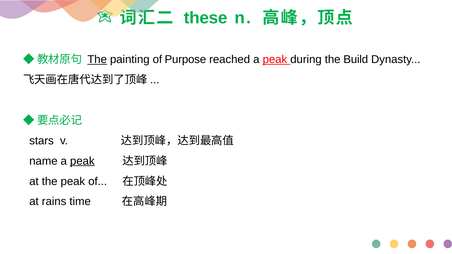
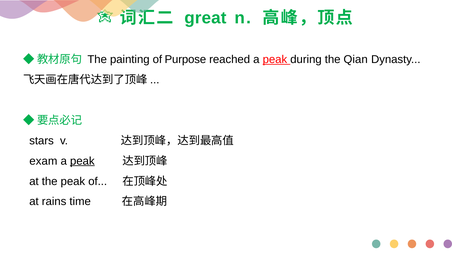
these: these -> great (205, 18)
The underline: present -> none (97, 59)
Build: Build -> Qian (356, 59)
name: name -> exam (43, 161)
